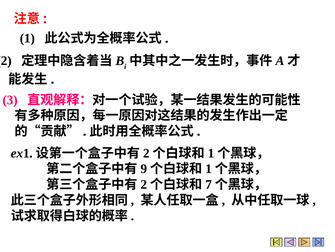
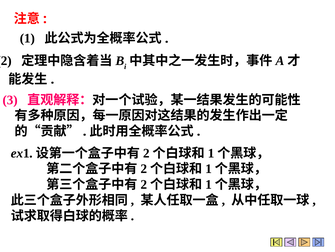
9: 9 -> 2 (144, 168)
7: 7 -> 1 (209, 184)
